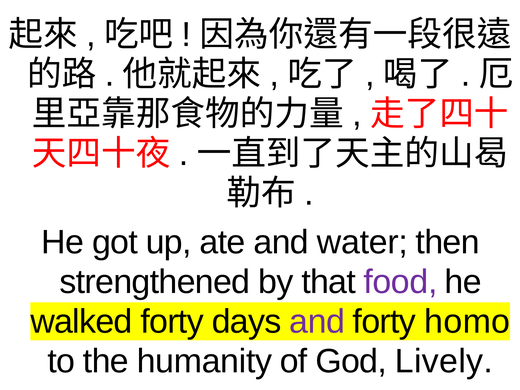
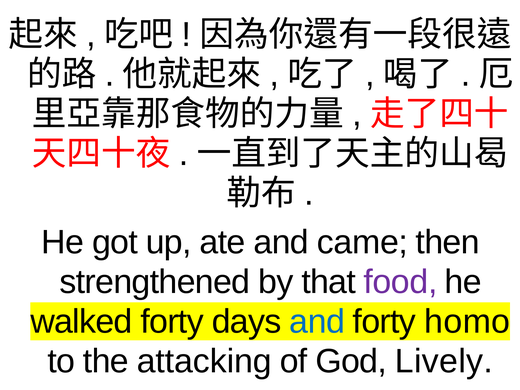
water: water -> came (362, 242)
and colour: purple -> blue (317, 322)
humanity: humanity -> attacking (204, 361)
